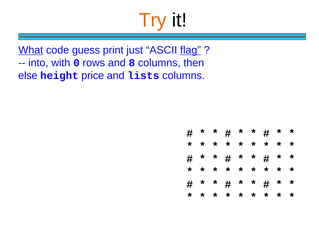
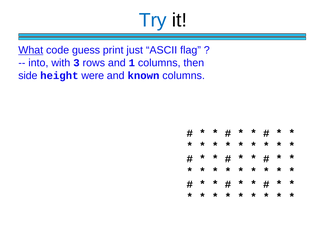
Try colour: orange -> blue (153, 20)
flag underline: present -> none (191, 50)
0: 0 -> 3 (76, 63)
8: 8 -> 1 (132, 63)
else: else -> side (28, 76)
price: price -> were (93, 76)
lists: lists -> known (143, 76)
